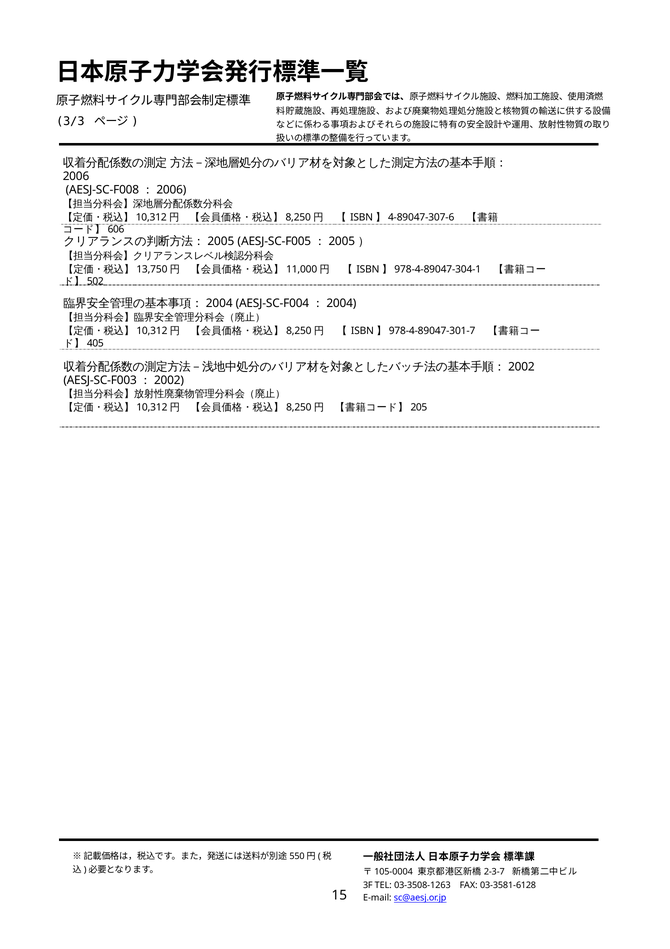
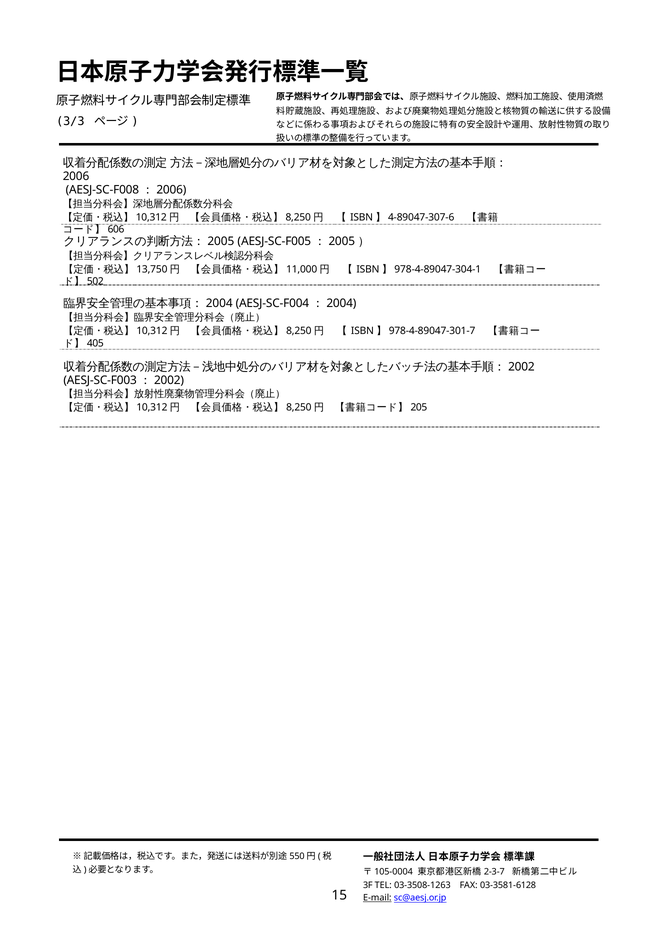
E-mail underline: none -> present (377, 897)
